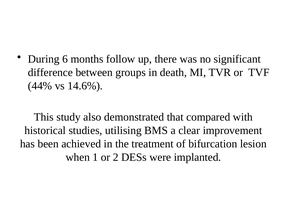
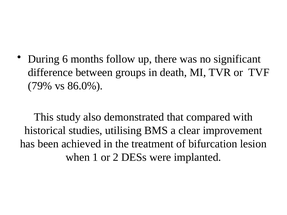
44%: 44% -> 79% (40, 86)
14.6%: 14.6% -> 86.0% (85, 86)
